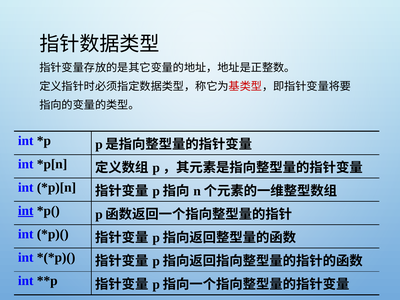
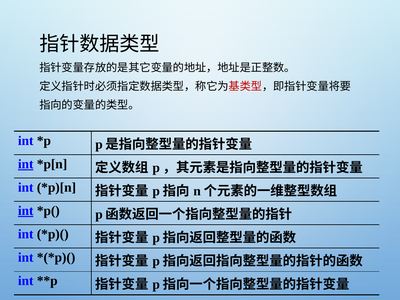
int underline: none -> present (26, 164)
